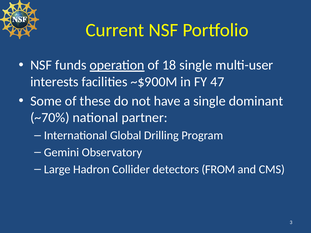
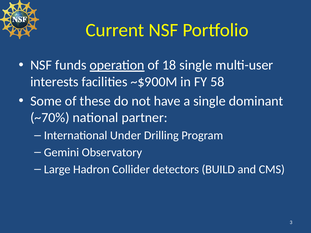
47: 47 -> 58 (217, 82)
Global: Global -> Under (126, 136)
FROM: FROM -> BUILD (218, 170)
